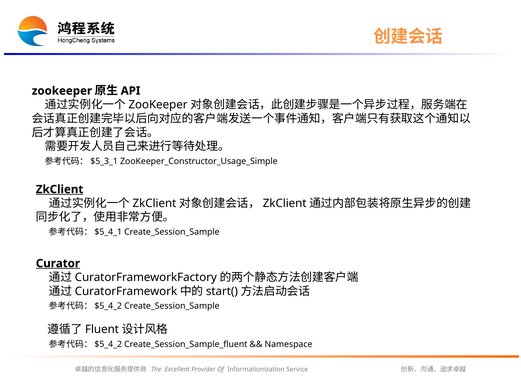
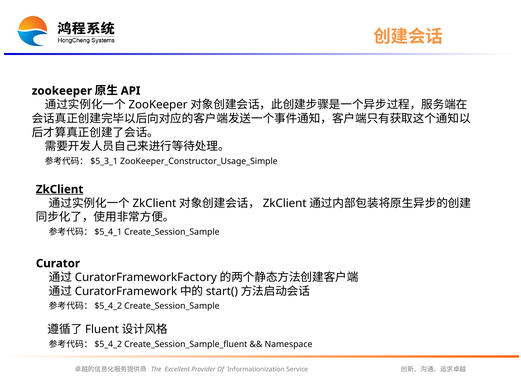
Curator underline: present -> none (58, 263)
